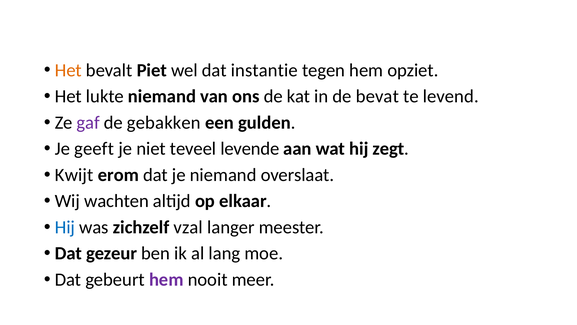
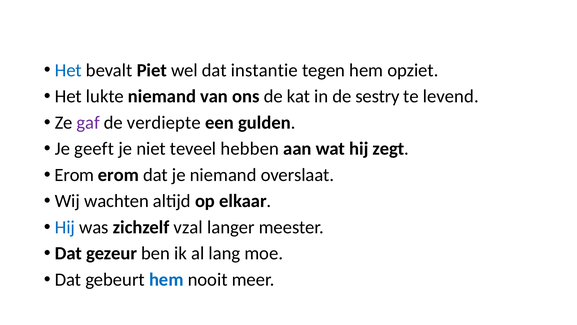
Het colour: orange -> blue (68, 70)
bevat: bevat -> sestry (378, 96)
gebakken: gebakken -> verdiepte (164, 122)
levende: levende -> hebben (250, 149)
Kwijt: Kwijt -> Erom (74, 175)
hem colour: purple -> blue (166, 279)
